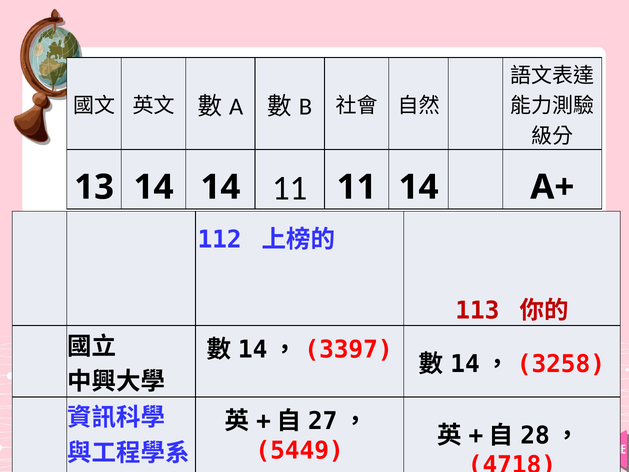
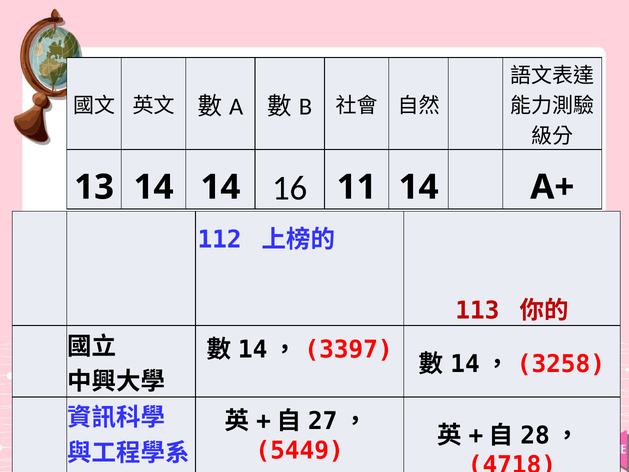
11: 11 -> 16 (290, 188)
